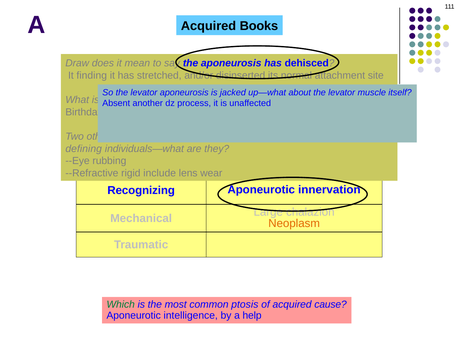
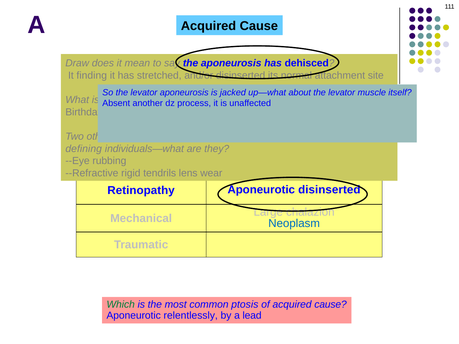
Books: Books -> Cause (259, 26)
include: include -> tendrils (160, 173)
Recognizing: Recognizing -> Retinopathy (141, 191)
Aponeurotic innervation: innervation -> disinserted (329, 190)
Neoplasm colour: orange -> blue (294, 224)
intelligence: intelligence -> relentlessly (191, 316)
help: help -> lead (252, 316)
